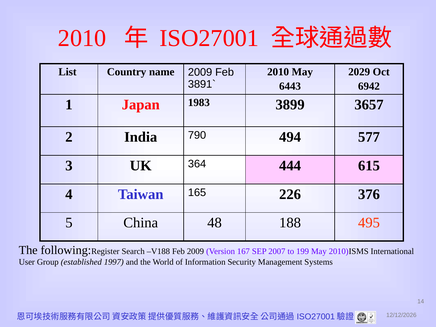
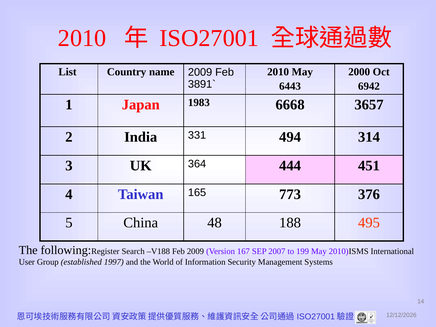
2029: 2029 -> 2000 (359, 72)
3899: 3899 -> 6668 (290, 105)
790: 790 -> 331 (197, 135)
577: 577 -> 314 (369, 137)
615: 615 -> 451 (369, 166)
226: 226 -> 773 (290, 194)
